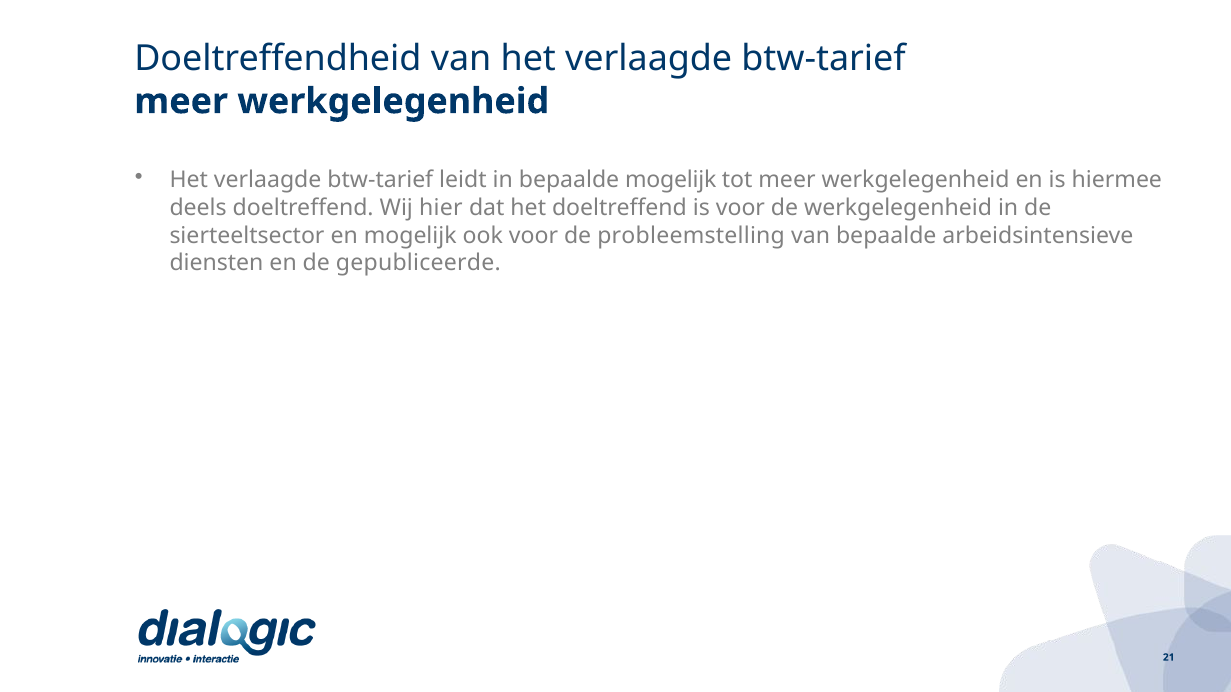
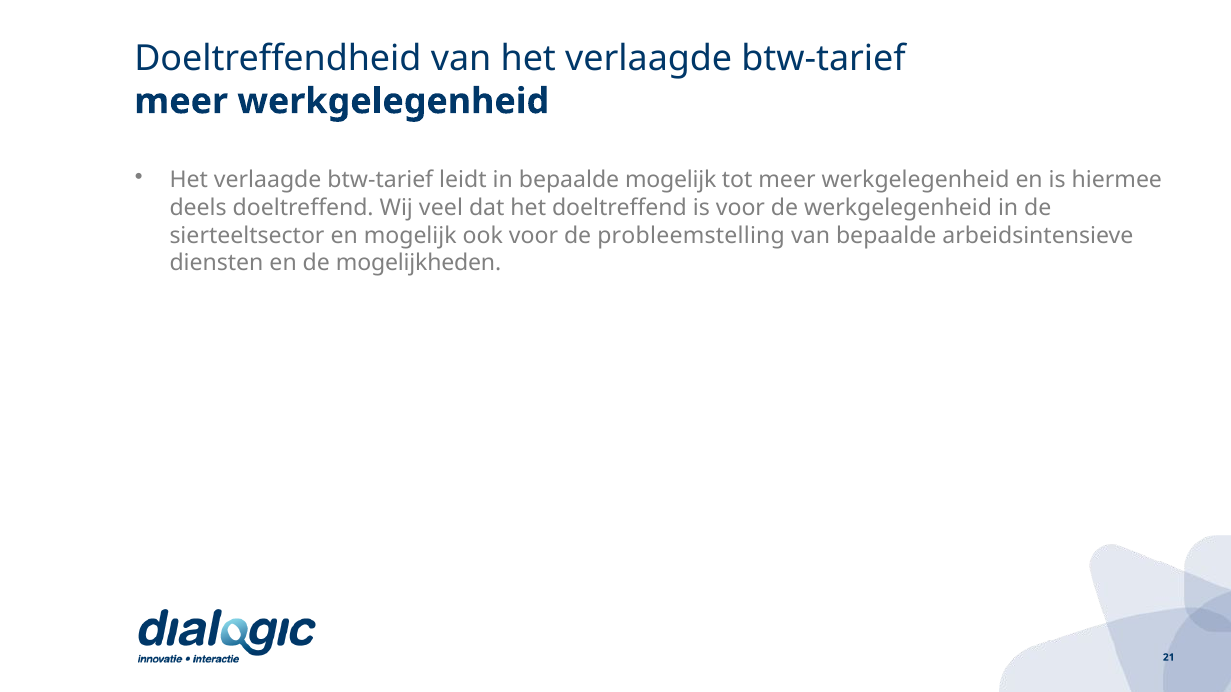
hier: hier -> veel (441, 208)
gepubliceerde: gepubliceerde -> mogelijkheden (419, 263)
